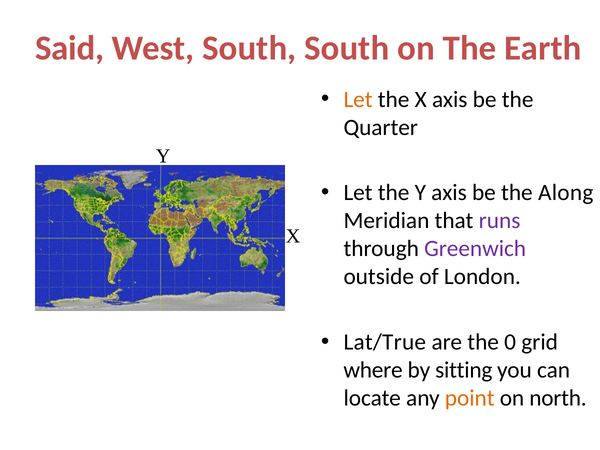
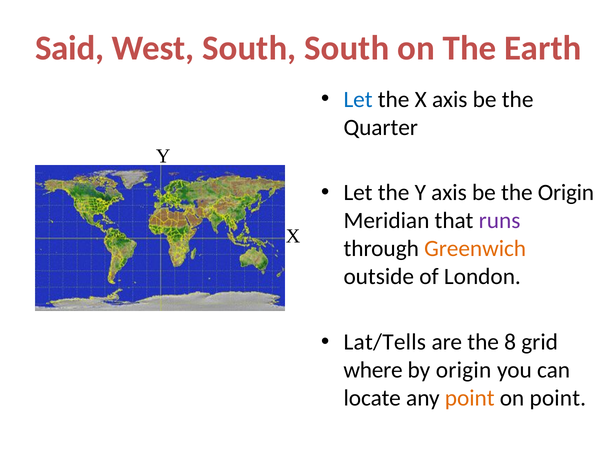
Let colour: orange -> blue (358, 99)
the Along: Along -> Origin (566, 193)
Greenwich colour: purple -> orange (475, 249)
Lat/True: Lat/True -> Lat/Tells (385, 342)
0: 0 -> 8 (510, 342)
by sitting: sitting -> origin (464, 370)
on north: north -> point (558, 398)
